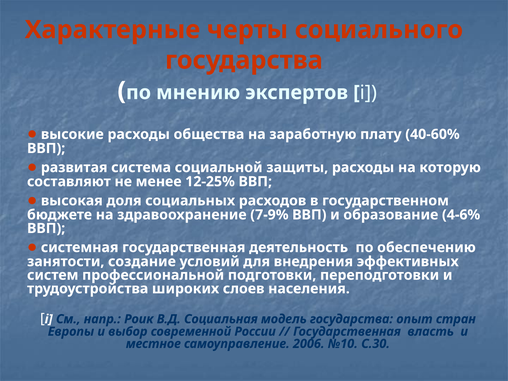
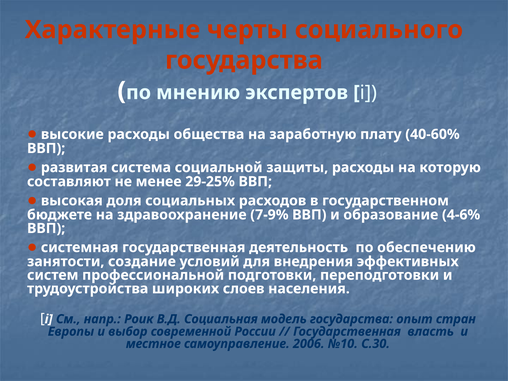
12-25%: 12-25% -> 29-25% (210, 182)
